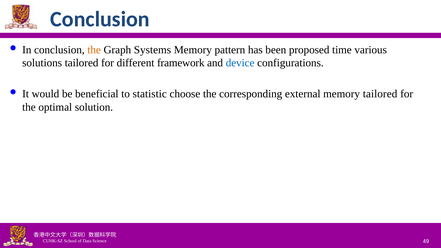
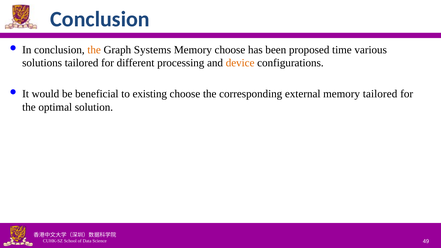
Memory pattern: pattern -> choose (230, 50)
framework: framework -> processing (181, 63)
device colour: blue -> orange (240, 63)
statistic: statistic -> existing (150, 94)
